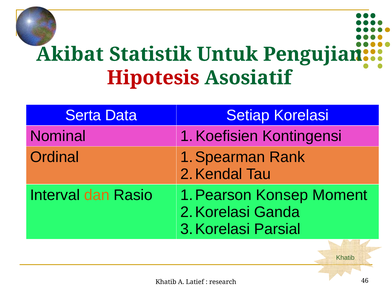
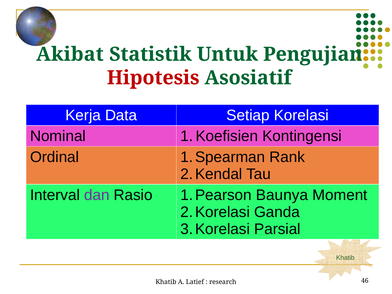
Serta: Serta -> Kerja (83, 115)
dan colour: orange -> purple (97, 195)
Konsep: Konsep -> Baunya (282, 195)
